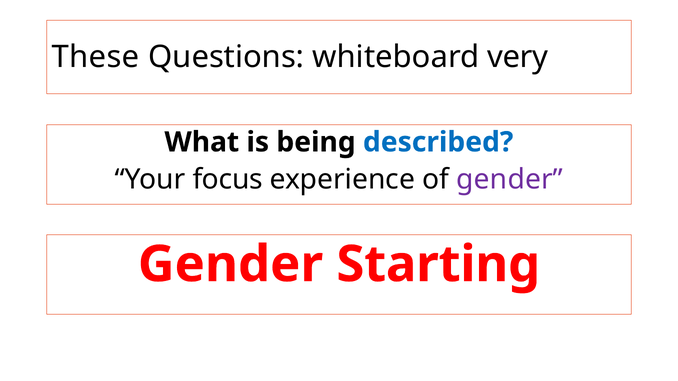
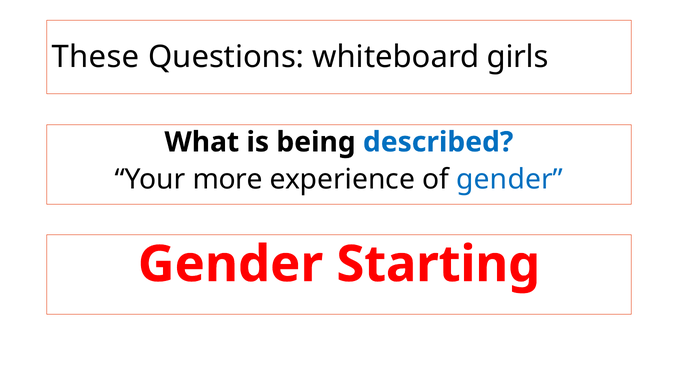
very: very -> girls (518, 57)
focus: focus -> more (228, 180)
gender colour: purple -> blue (510, 180)
